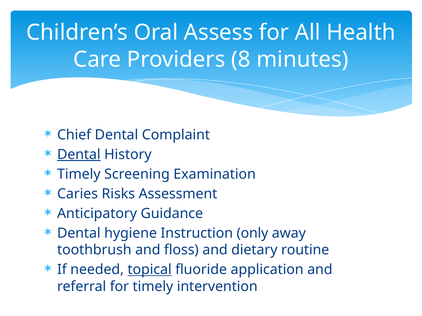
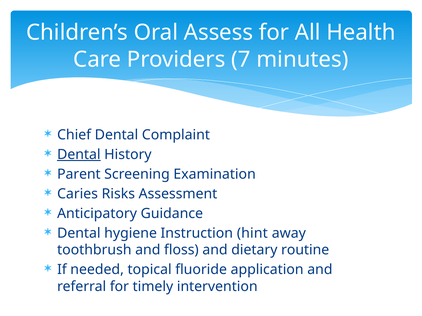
8: 8 -> 7 (241, 59)
Timely: Timely -> Parent (79, 174)
only: only -> hint (252, 233)
topical underline: present -> none (150, 270)
